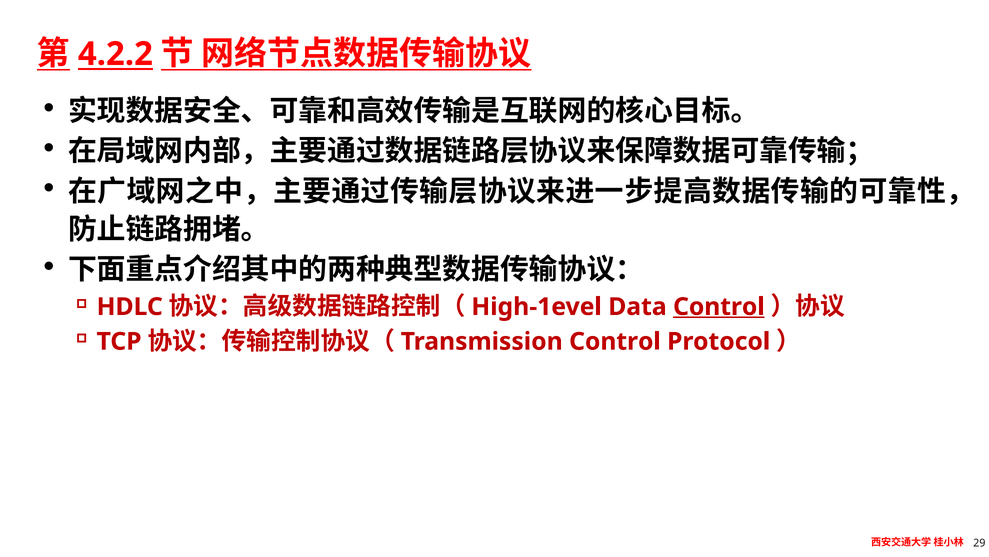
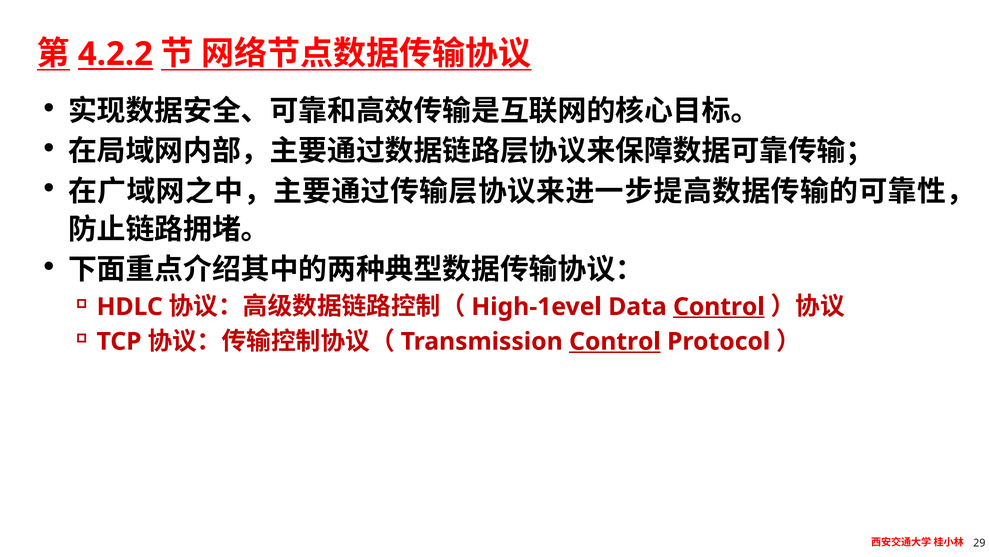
Control underline: none -> present (615, 341)
